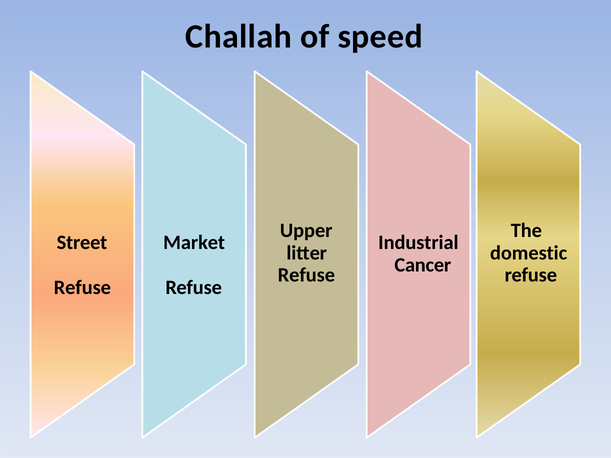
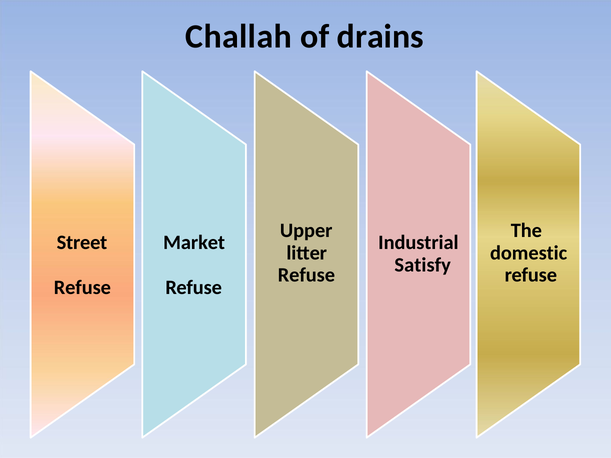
speed: speed -> drains (380, 36)
Cancer: Cancer -> Satisfy (423, 265)
